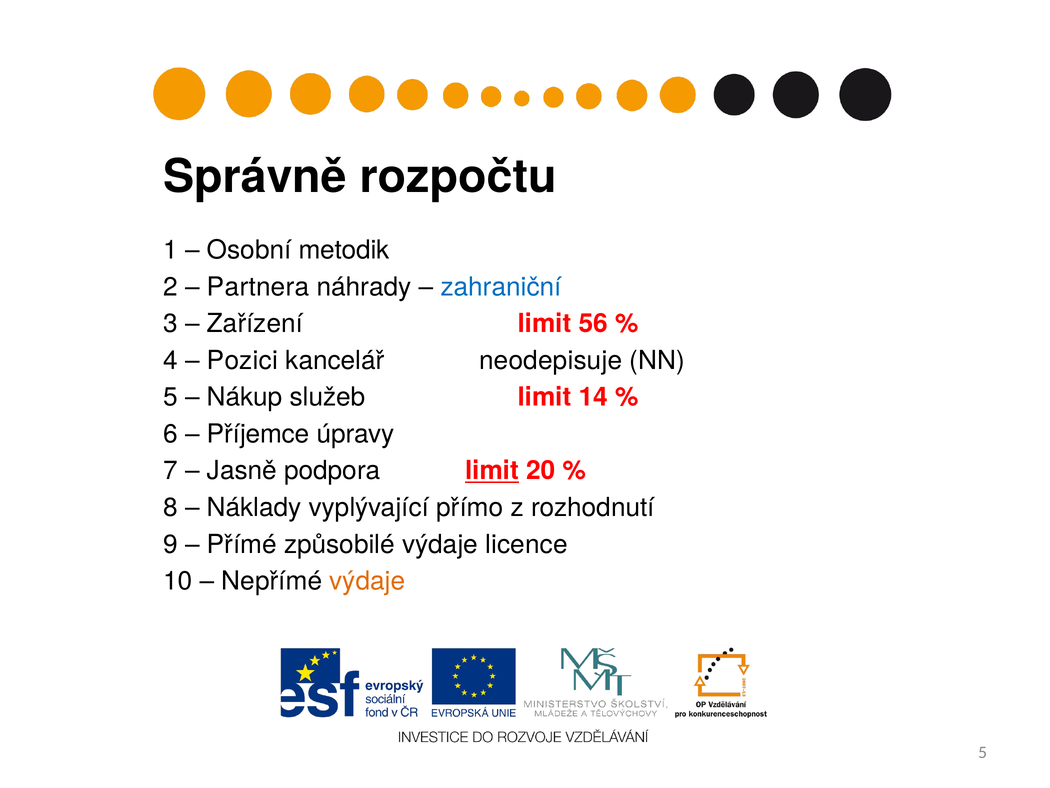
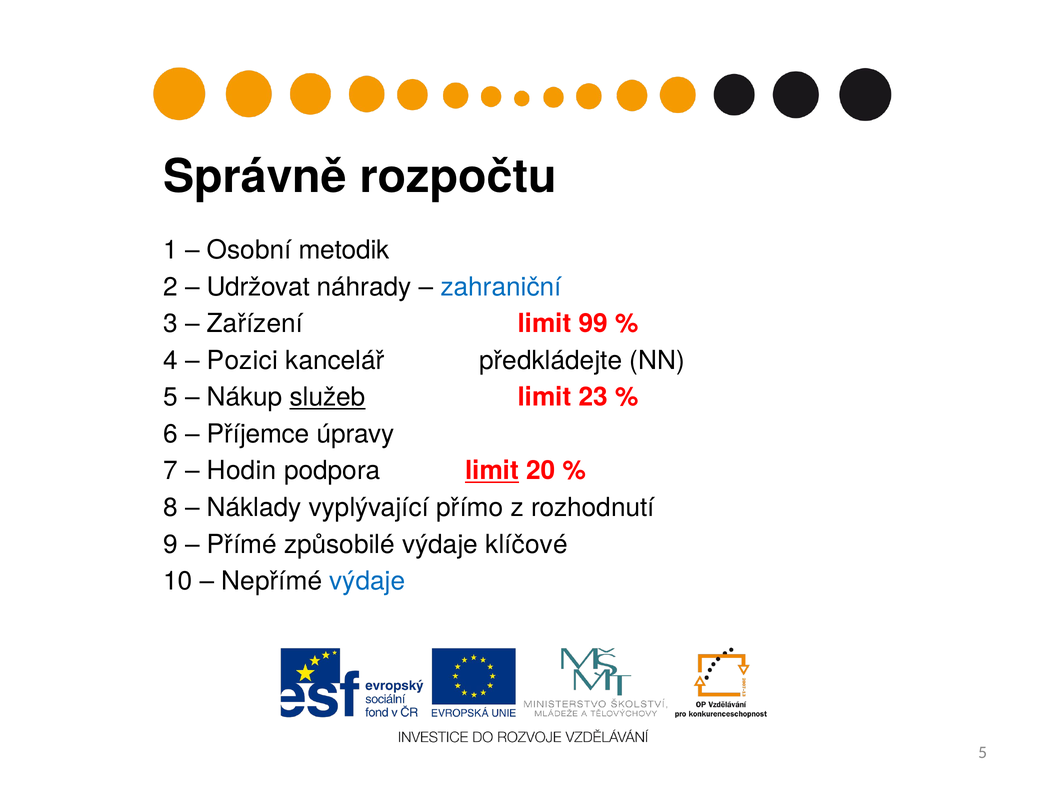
Partnera: Partnera -> Udržovat (258, 287)
56: 56 -> 99 (593, 323)
neodepisuje: neodepisuje -> předkládejte (551, 360)
služeb underline: none -> present (328, 397)
14: 14 -> 23 (593, 397)
Jasně: Jasně -> Hodin (242, 470)
licence: licence -> klíčové (526, 544)
výdaje colour: orange -> blue (367, 581)
